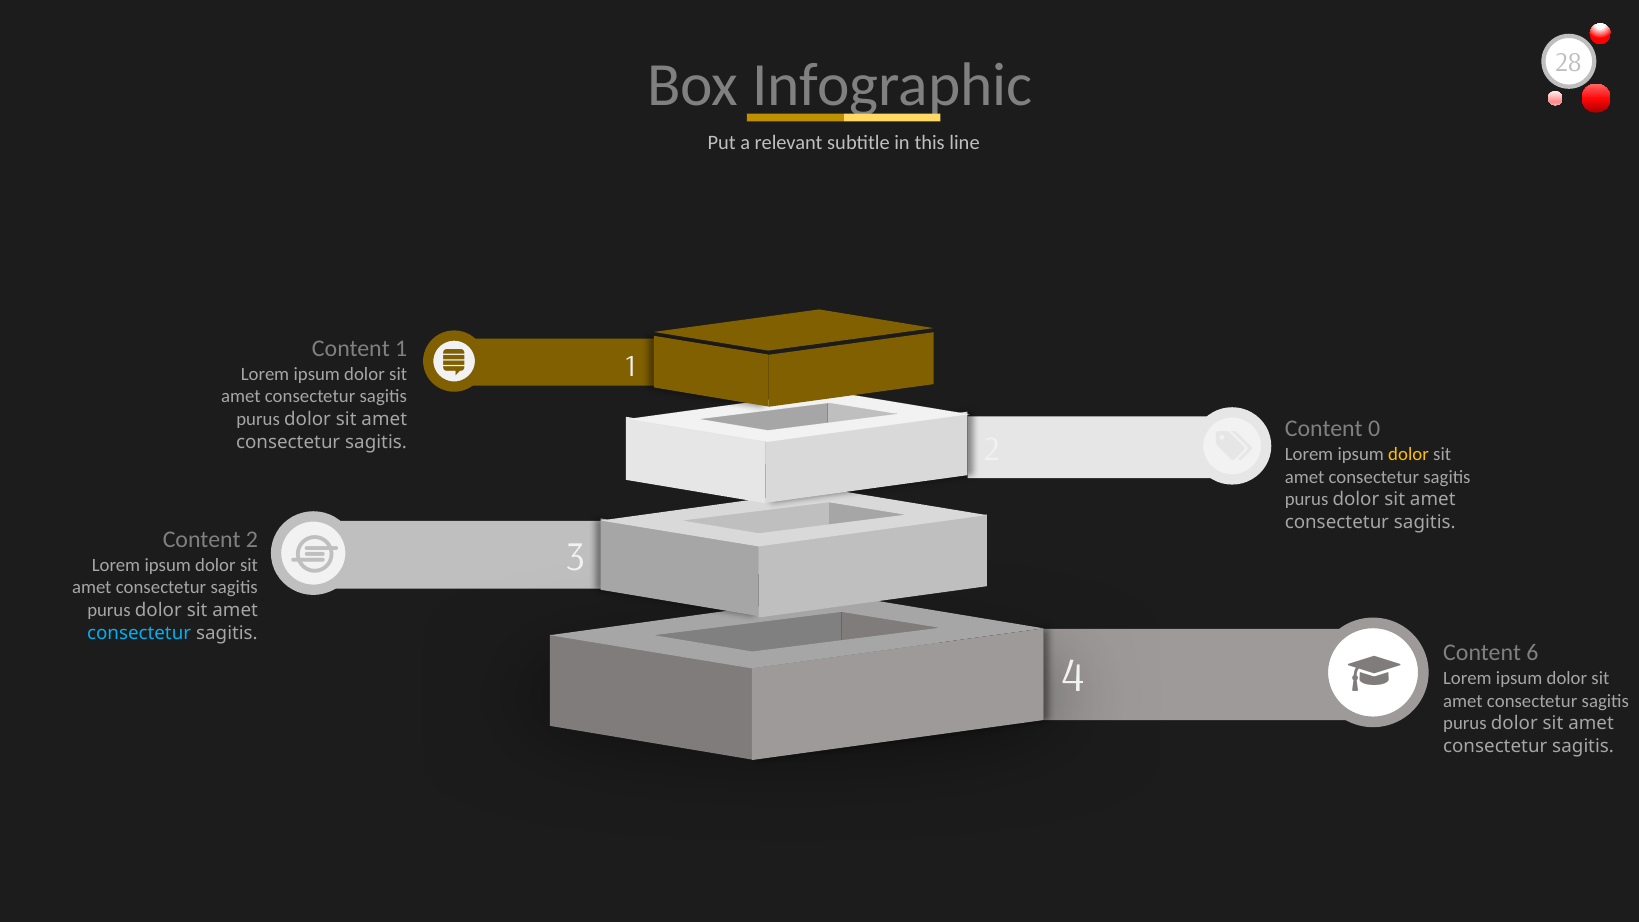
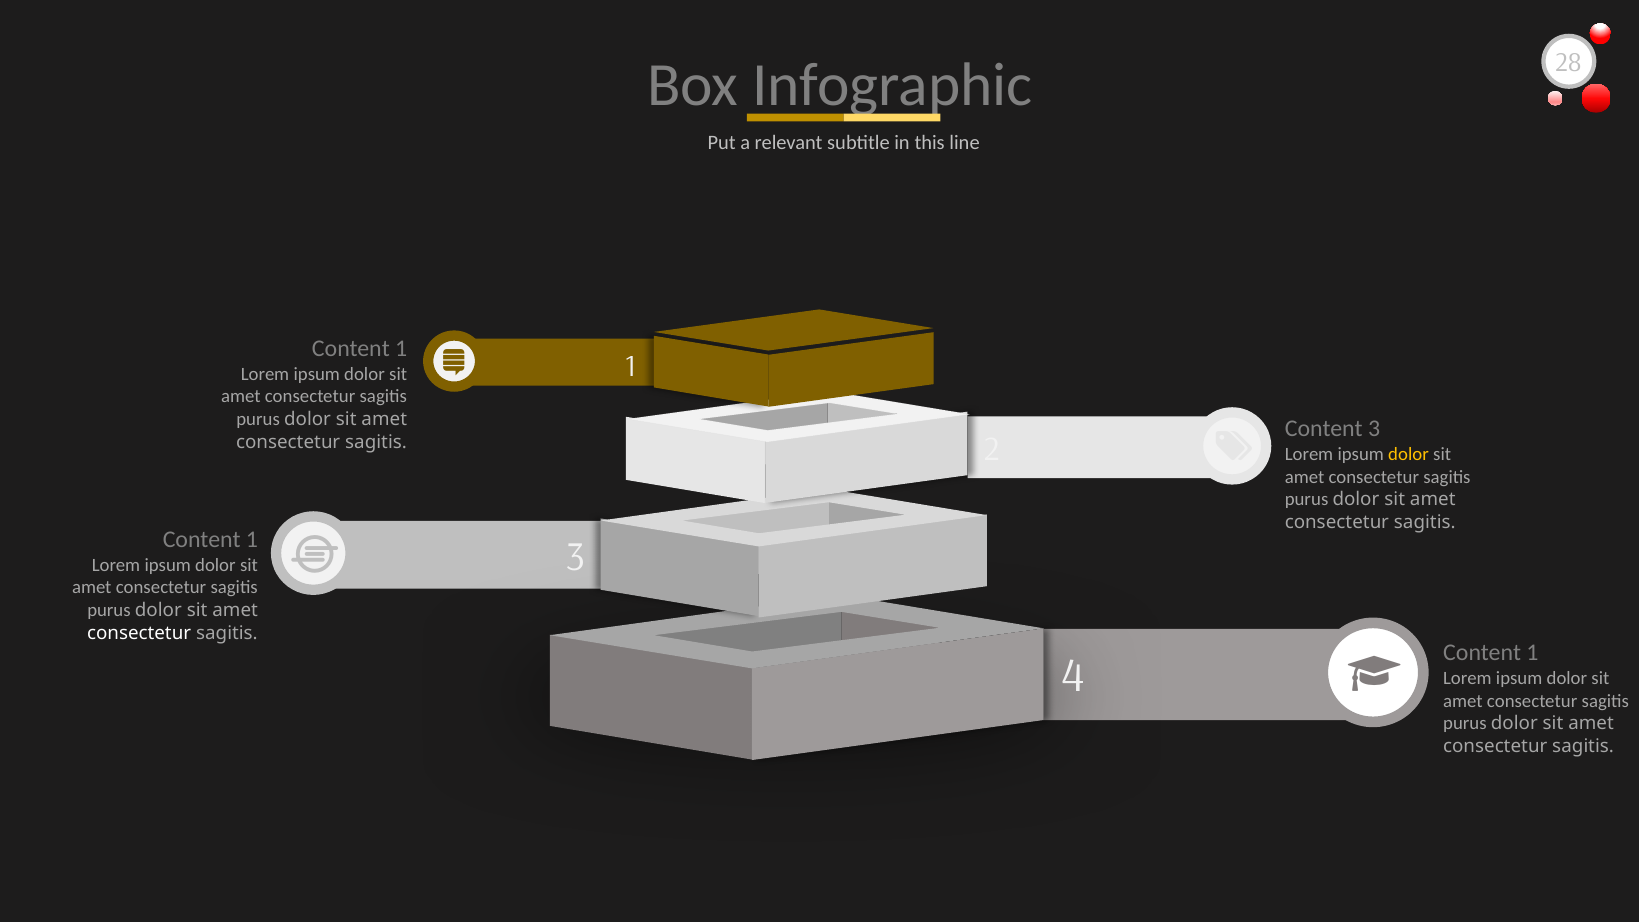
Content 0: 0 -> 3 (1374, 429)
2: 2 -> 1 (252, 540)
consectetur colour: light blue -> white (139, 633)
6: 6 -> 1 (1532, 653)
